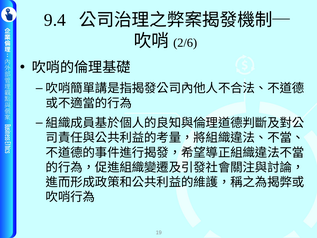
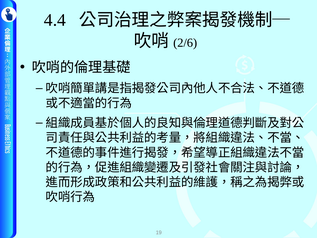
9.4: 9.4 -> 4.4 (55, 20)
